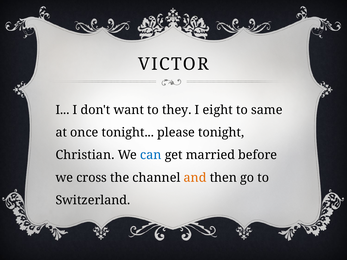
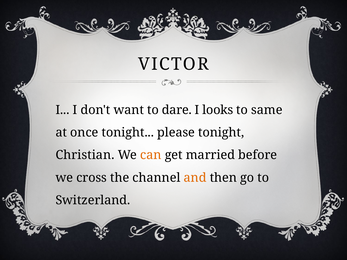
they: they -> dare (177, 110)
eight: eight -> looks (218, 110)
can colour: blue -> orange (151, 155)
